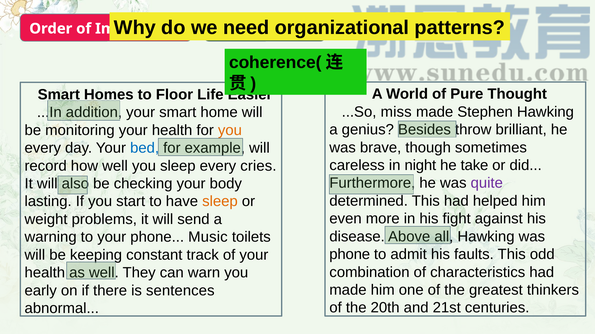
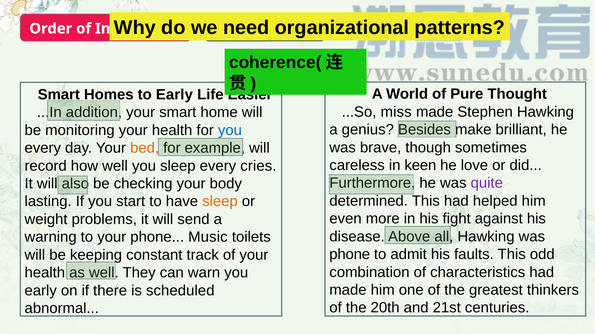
to Floor: Floor -> Early (174, 95)
throw: throw -> make (473, 130)
you colour: orange -> blue (230, 130)
bed colour: blue -> orange (145, 148)
night: night -> keen (420, 166)
take: take -> love (474, 166)
sentences: sentences -> scheduled (180, 291)
